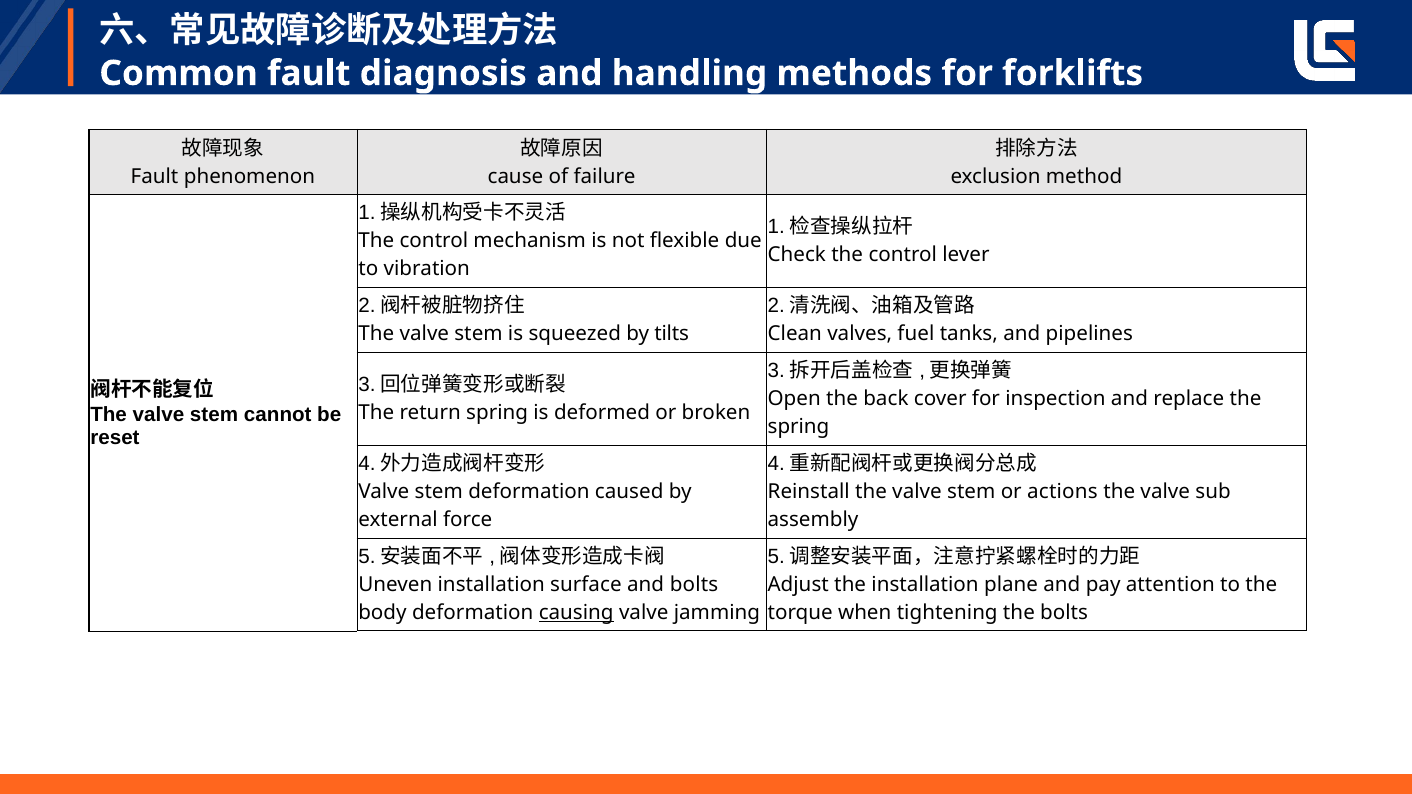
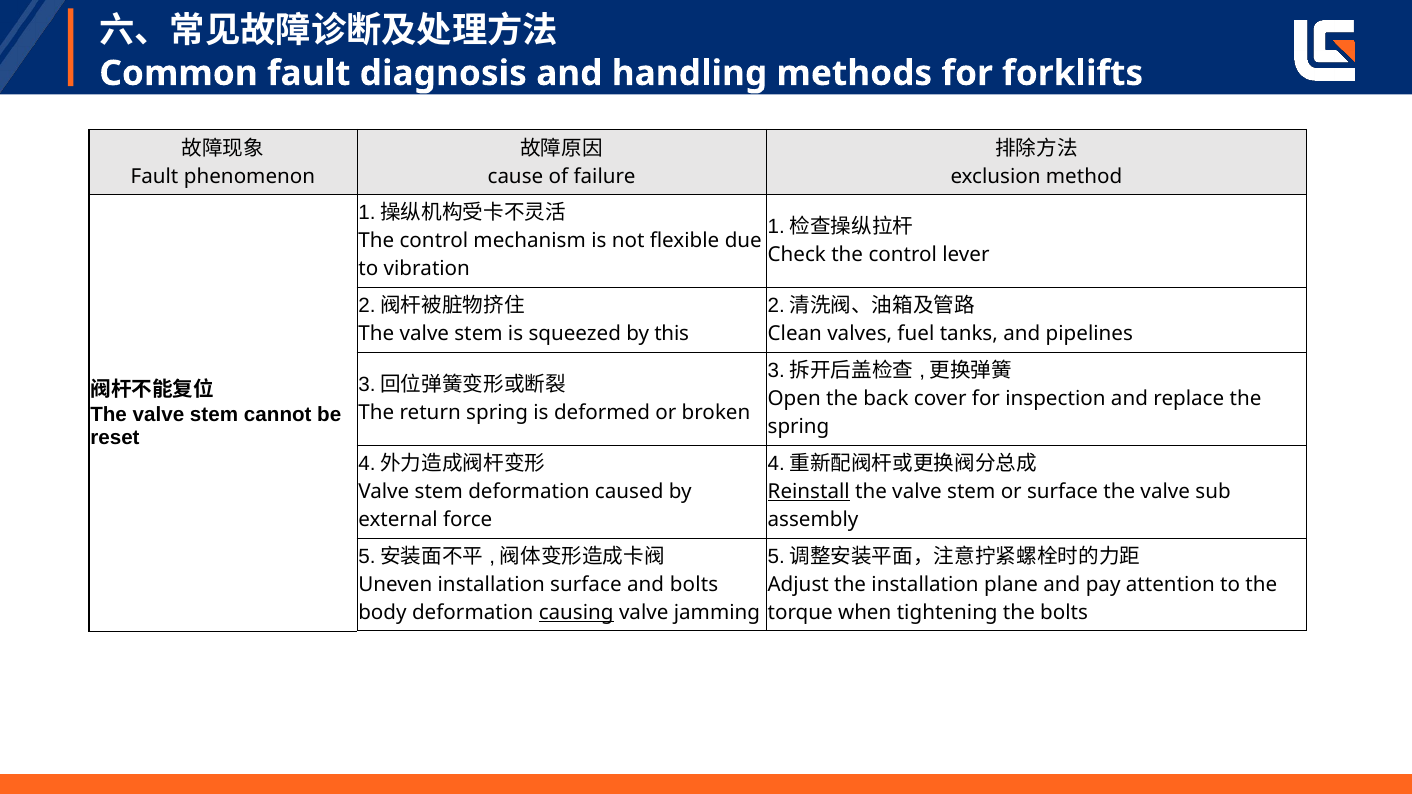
tilts: tilts -> this (672, 334)
Reinstall underline: none -> present (809, 492)
or actions: actions -> surface (1063, 492)
